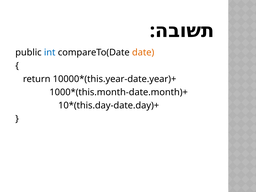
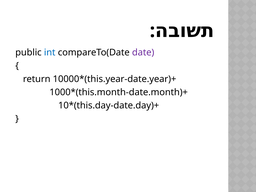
date colour: orange -> purple (143, 53)
